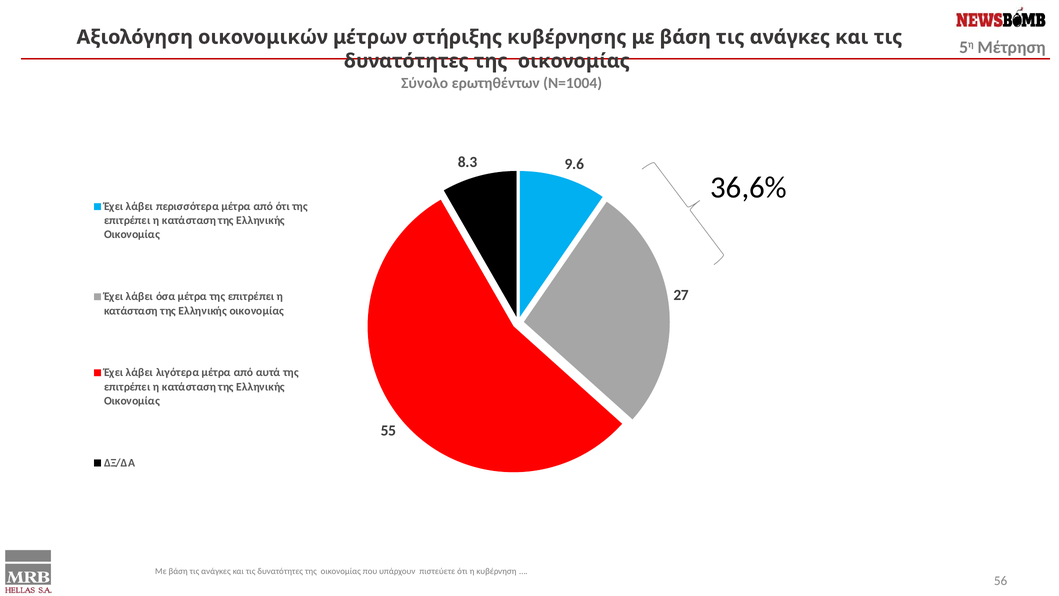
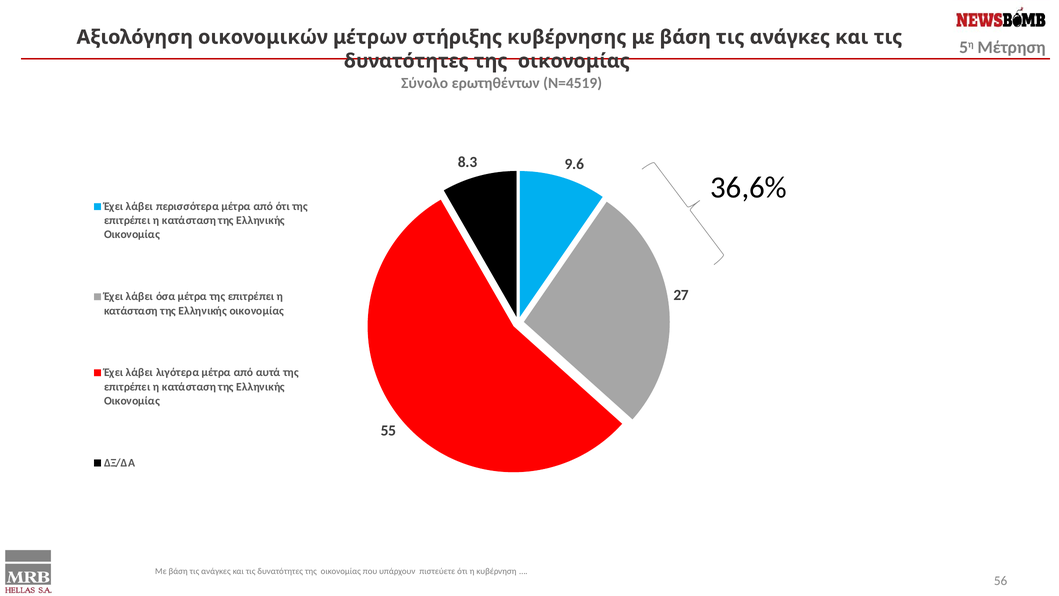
Ν=1004: Ν=1004 -> Ν=4519 (573, 83)
